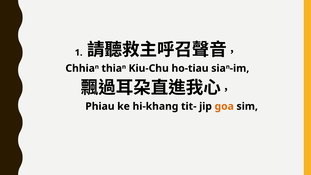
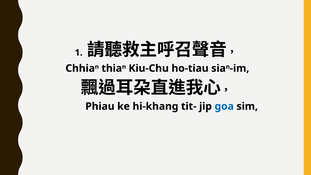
goa colour: orange -> blue (224, 106)
